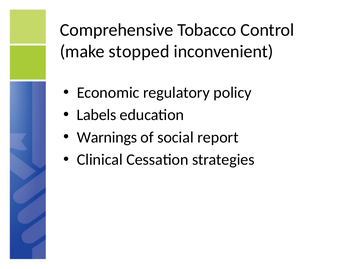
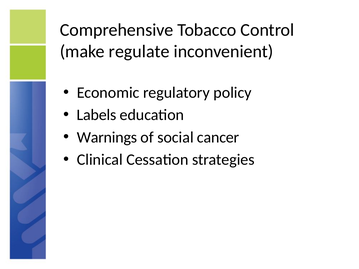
stopped: stopped -> regulate (139, 52)
report: report -> cancer (218, 137)
